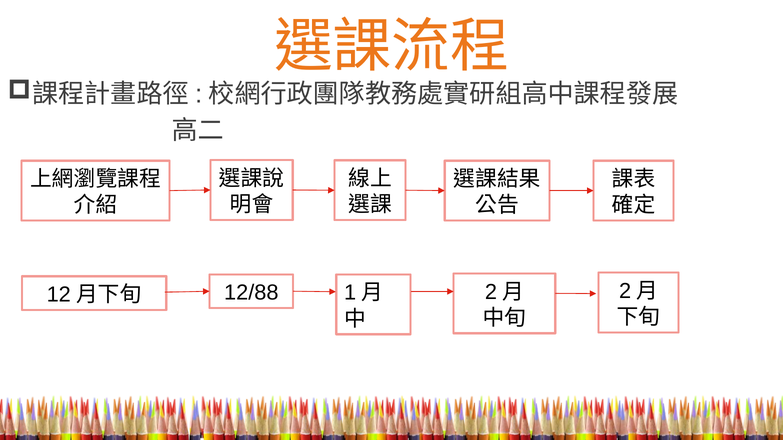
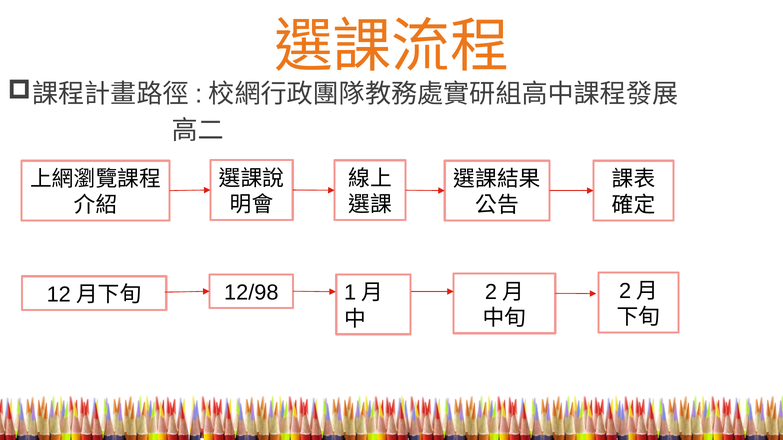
12/88: 12/88 -> 12/98 (251, 293)
